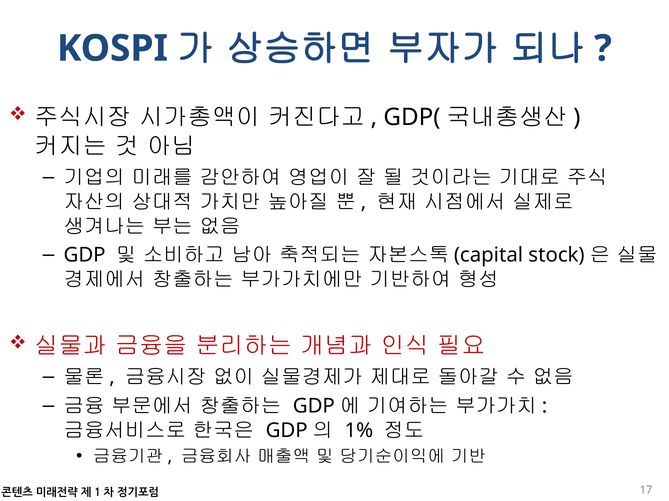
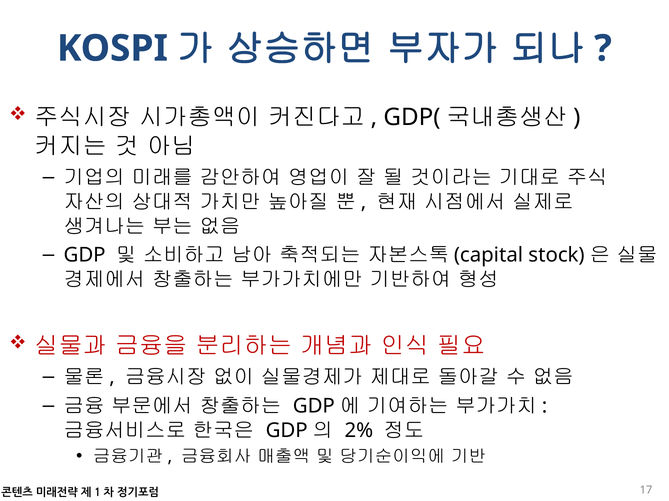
1%: 1% -> 2% (359, 431)
